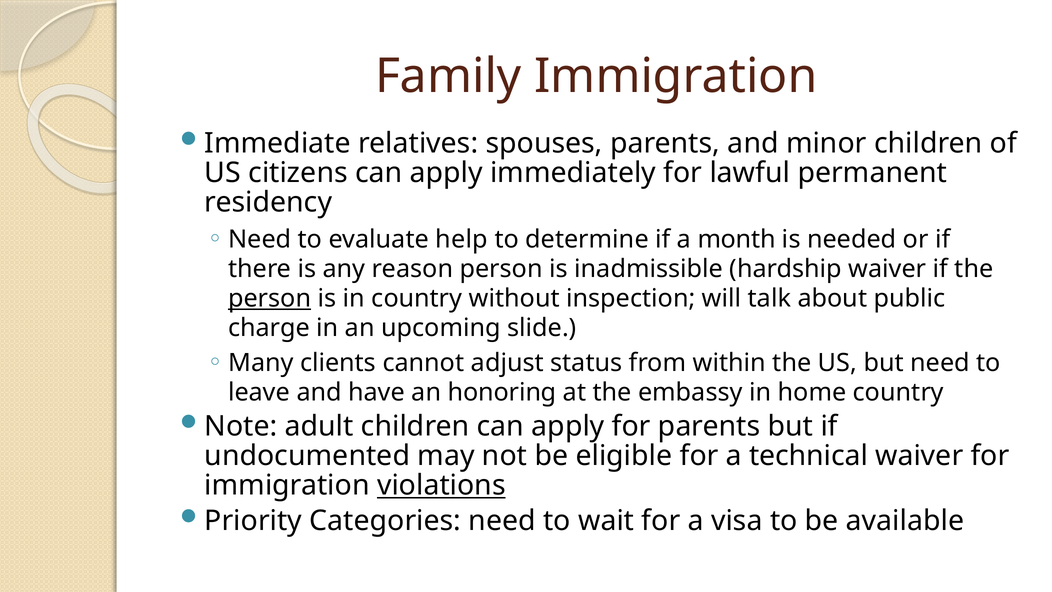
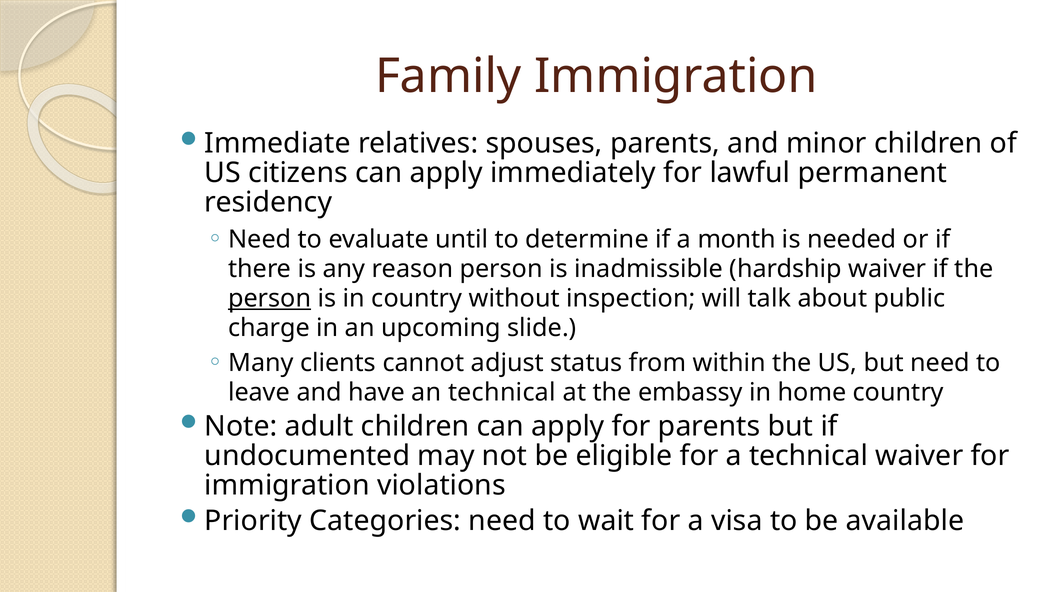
help: help -> until (462, 239)
an honoring: honoring -> technical (502, 392)
violations underline: present -> none (441, 485)
